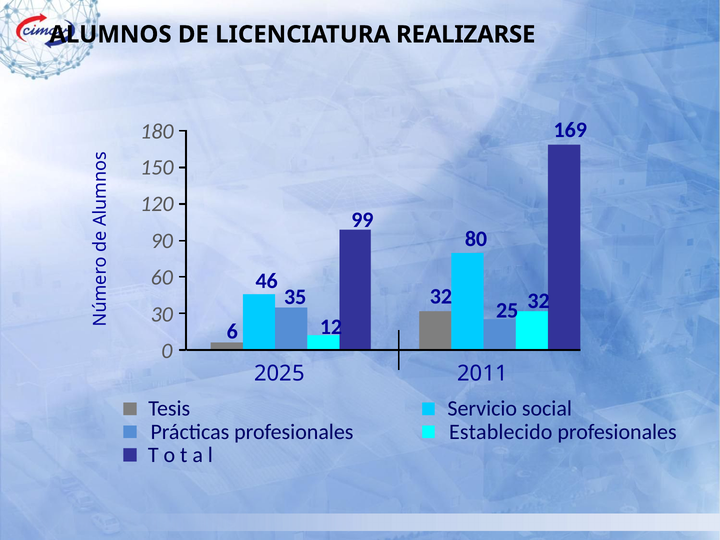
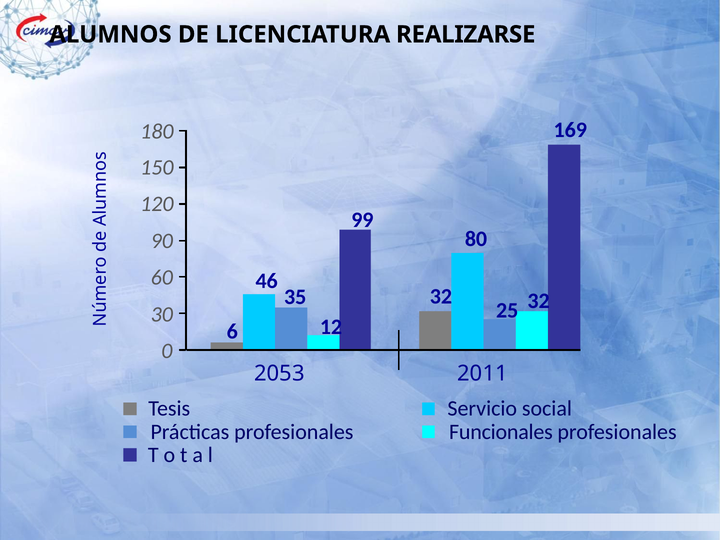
2025: 2025 -> 2053 (280, 373)
Establecido: Establecido -> Funcionales (501, 432)
